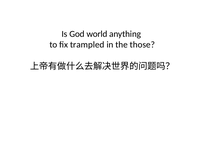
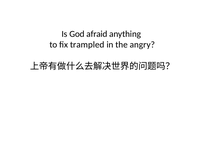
world: world -> afraid (97, 34)
those: those -> angry (142, 45)
